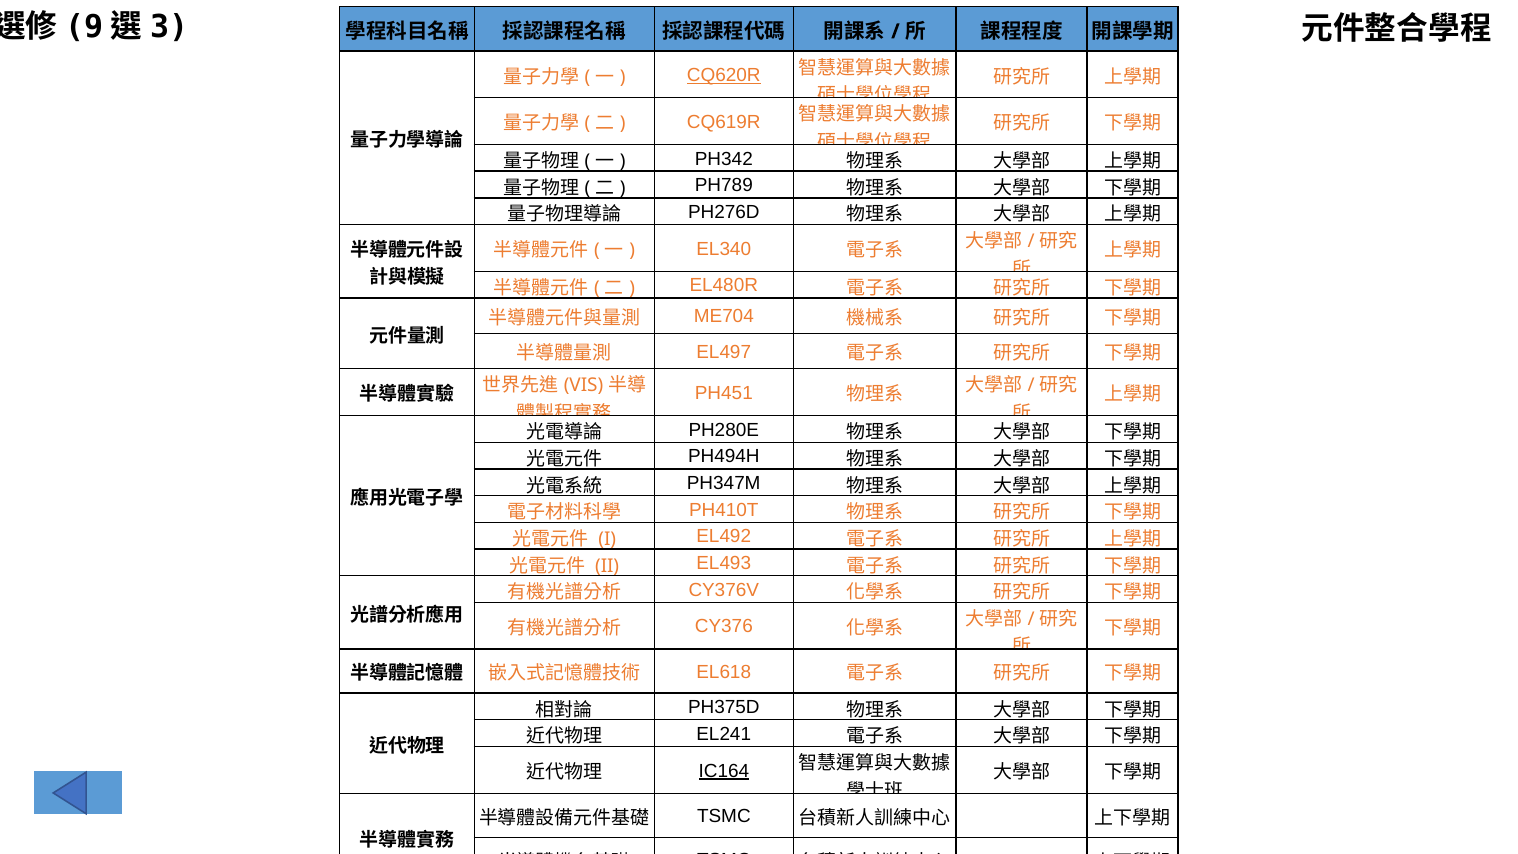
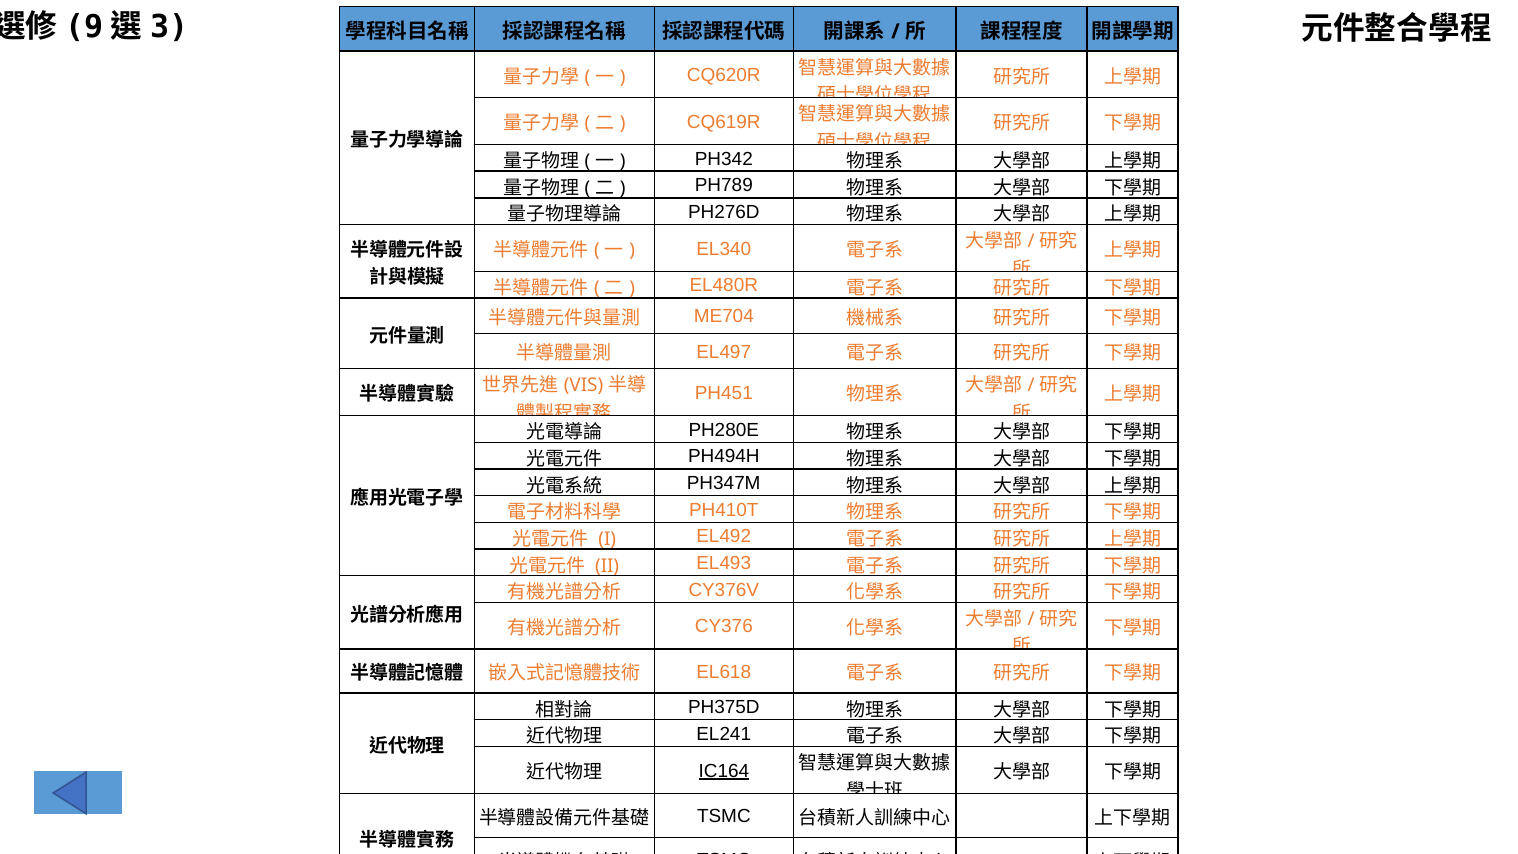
CQ620R underline: present -> none (724, 75)
